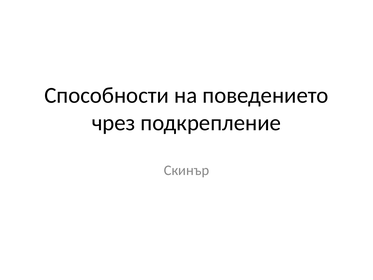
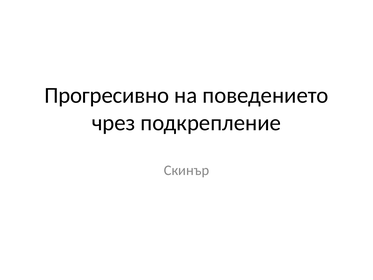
Способности: Способности -> Прогресивно (107, 95)
